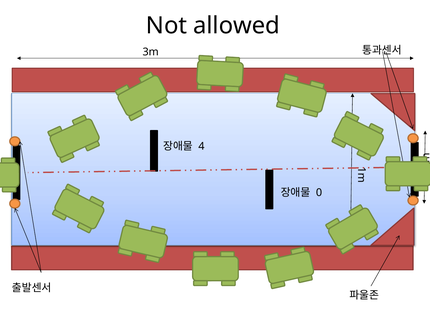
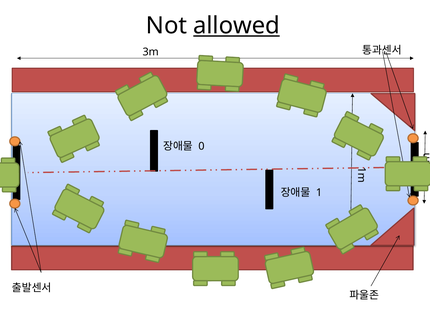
allowed underline: none -> present (237, 26)
4: 4 -> 0 (201, 146)
0: 0 -> 1 (319, 193)
